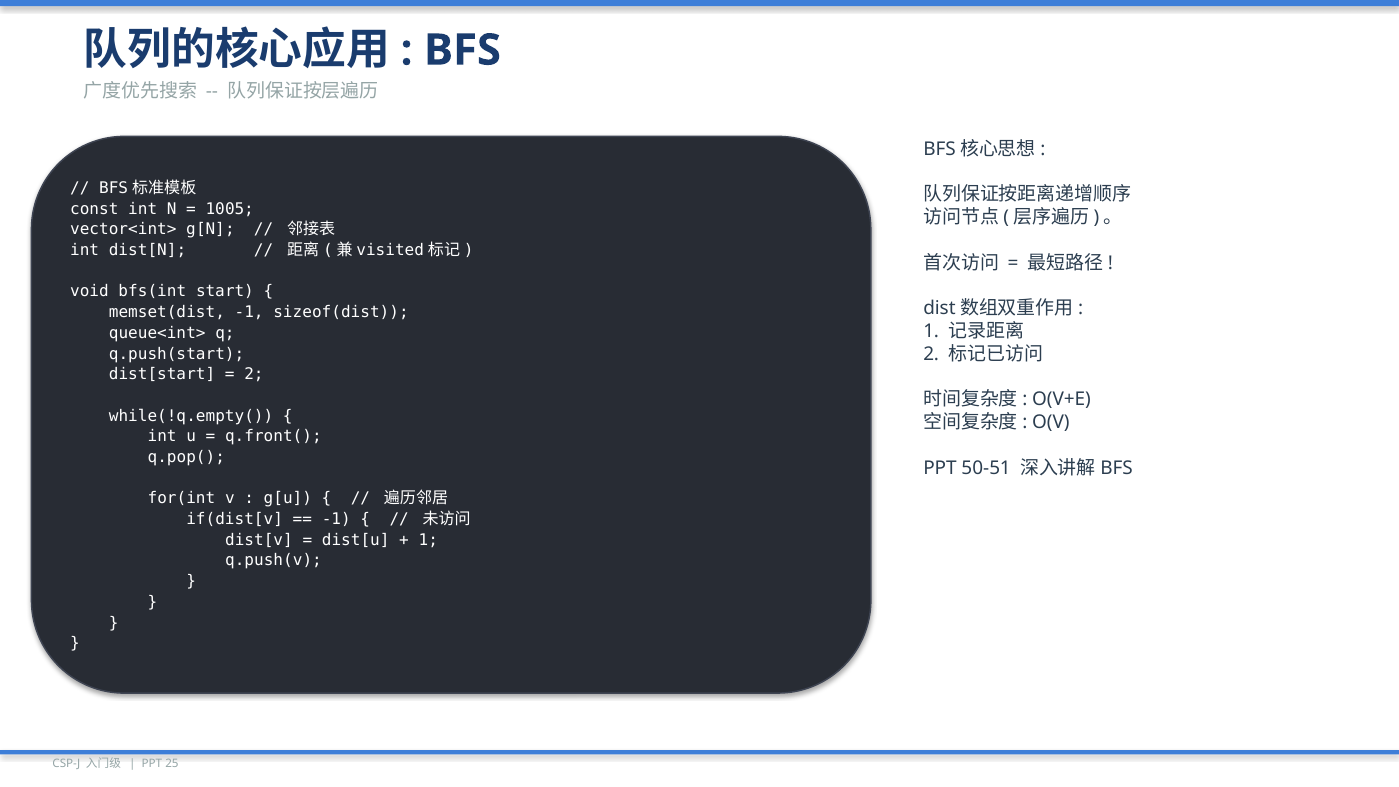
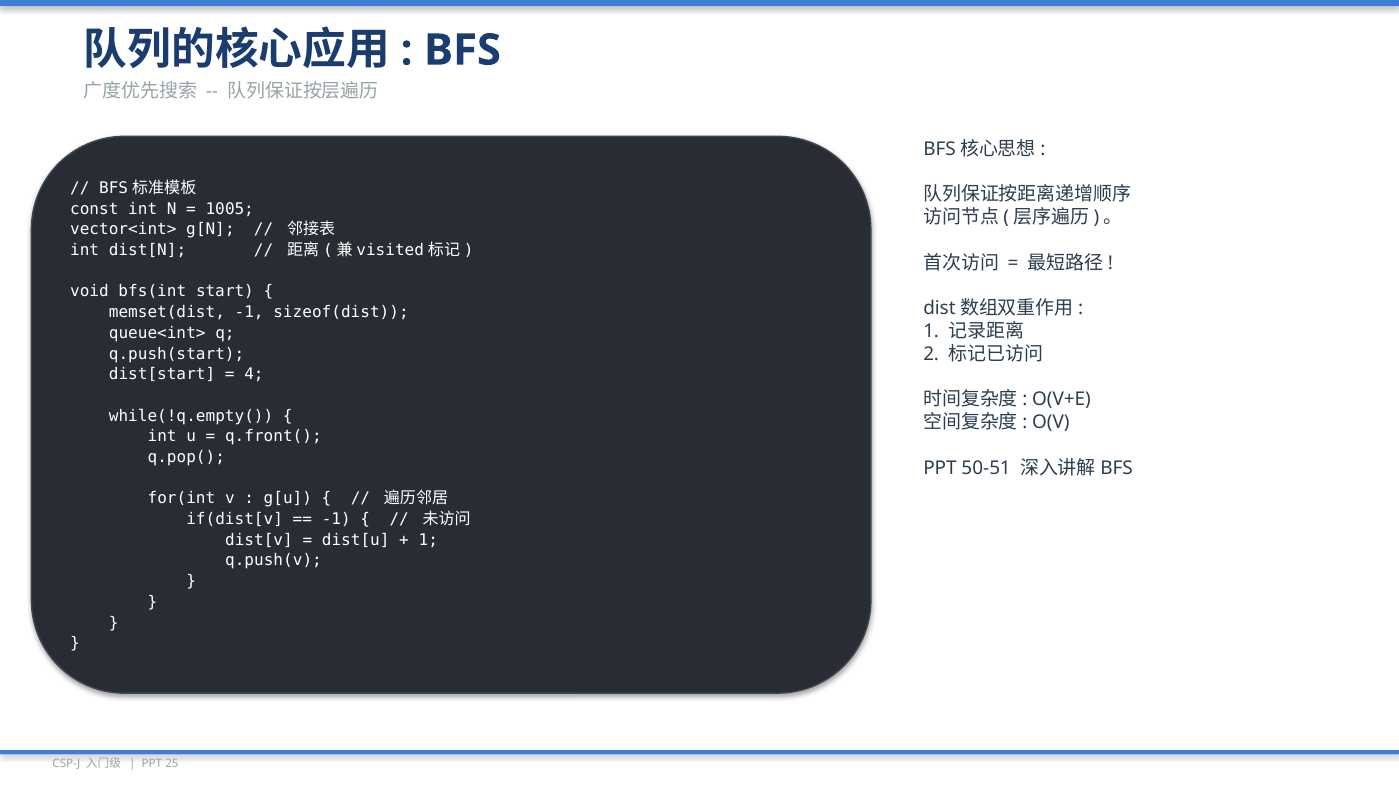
2: 2 -> 4 (254, 374)
